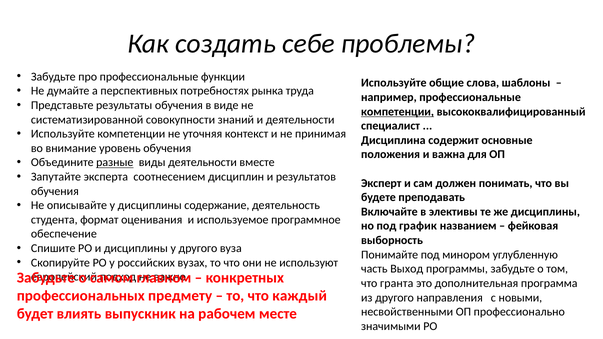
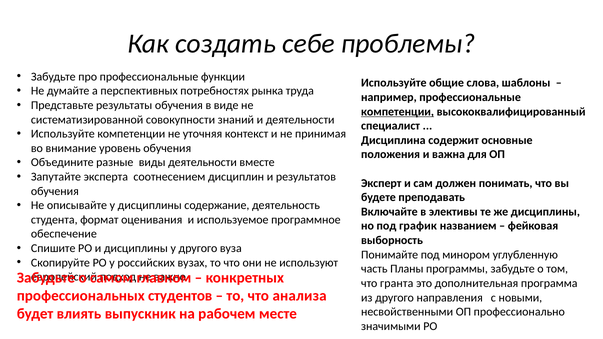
разные underline: present -> none (115, 163)
Выход: Выход -> Планы (407, 269)
предмету: предмету -> студентов (180, 296)
каждый: каждый -> анализа (300, 296)
